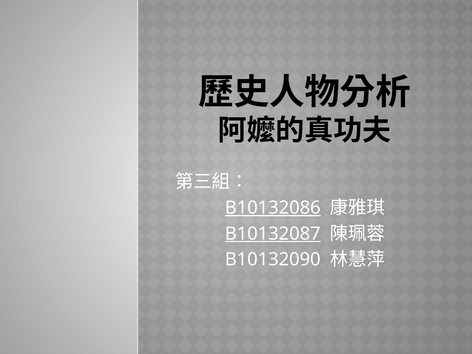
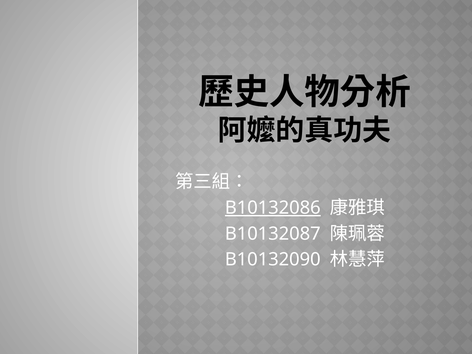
B10132087 underline: present -> none (273, 234)
